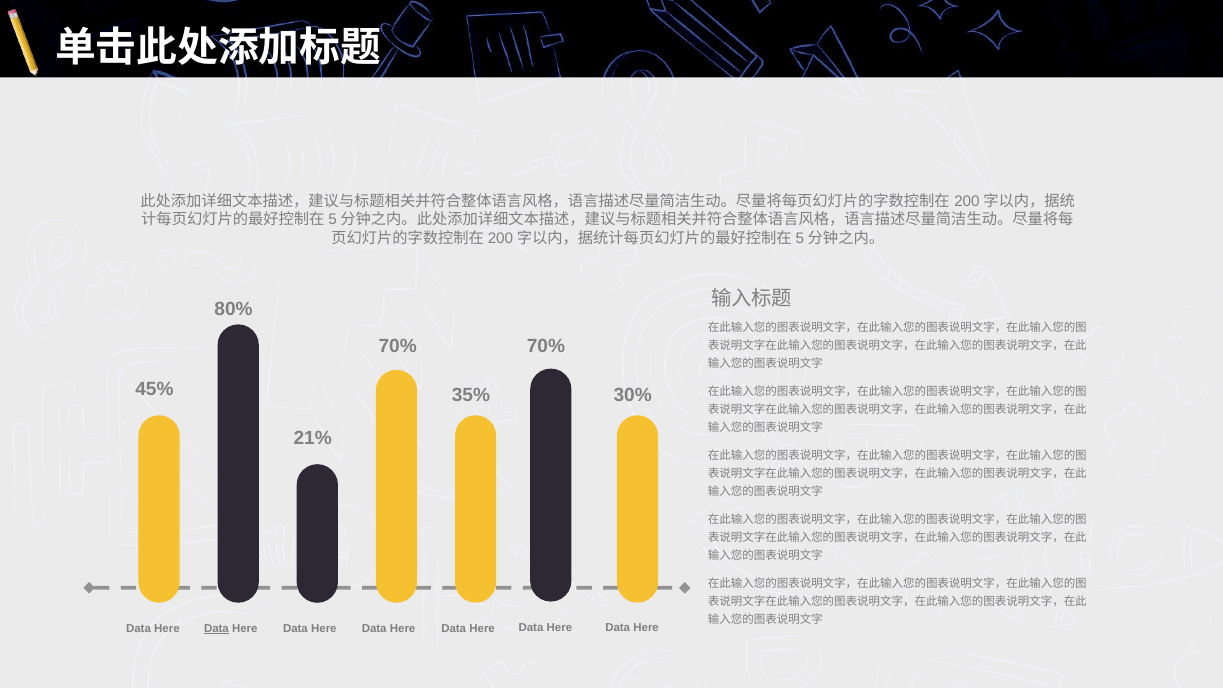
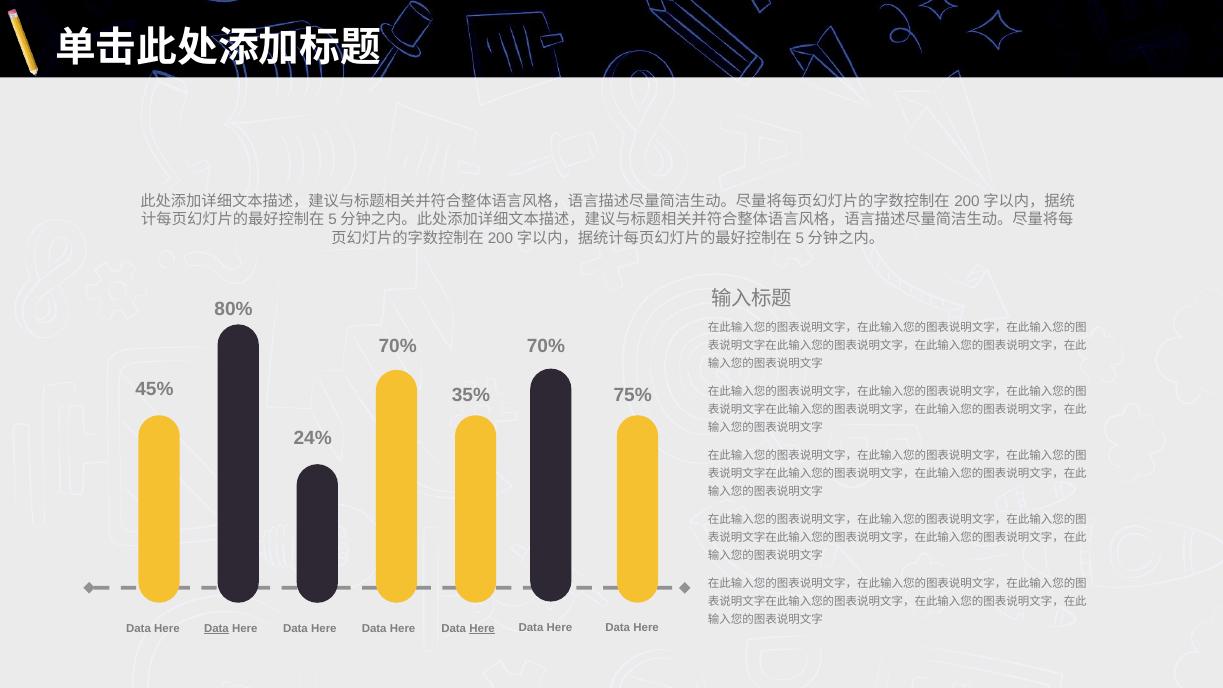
30%: 30% -> 75% (633, 395)
21%: 21% -> 24% (313, 438)
Here underline: none -> present (482, 628)
